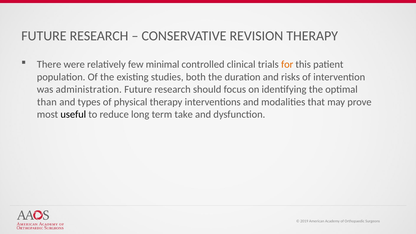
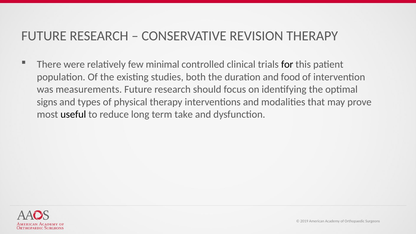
for colour: orange -> black (287, 65)
risks: risks -> food (291, 77)
administration: administration -> measurements (89, 90)
than: than -> signs (47, 102)
